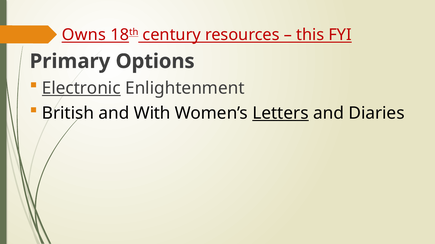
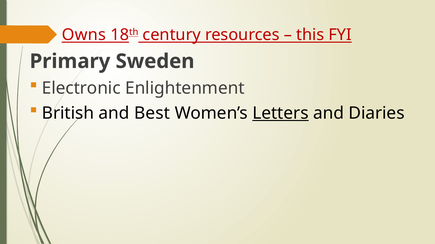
Options: Options -> Sweden (155, 61)
Electronic underline: present -> none (81, 88)
With: With -> Best (152, 114)
